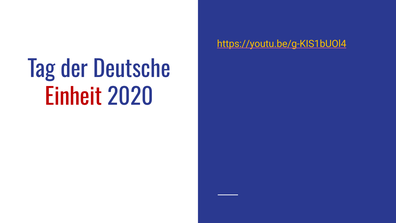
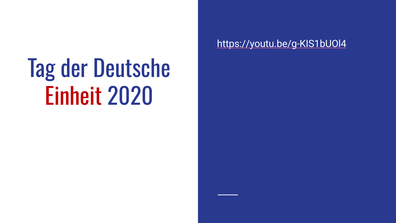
https://youtu.be/g-KIS1bUOl4 colour: yellow -> white (282, 44)
